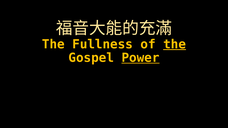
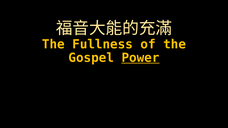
the underline: present -> none (175, 44)
